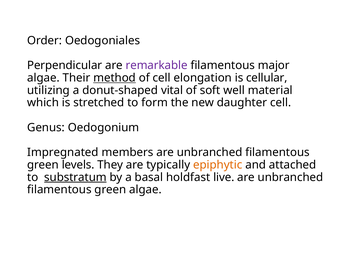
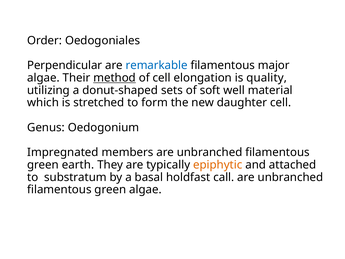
remarkable colour: purple -> blue (157, 65)
cellular: cellular -> quality (267, 78)
vital: vital -> sets (172, 90)
levels: levels -> earth (78, 165)
substratum underline: present -> none (75, 177)
live: live -> call (224, 177)
